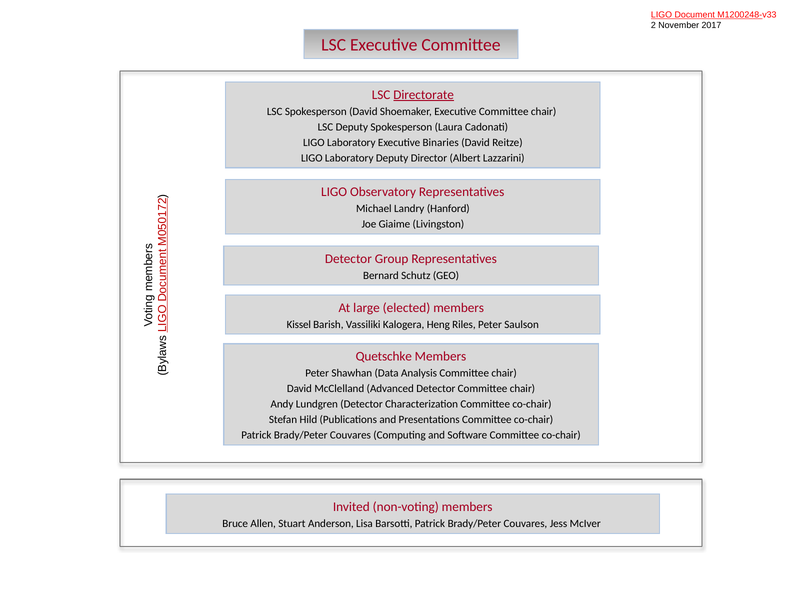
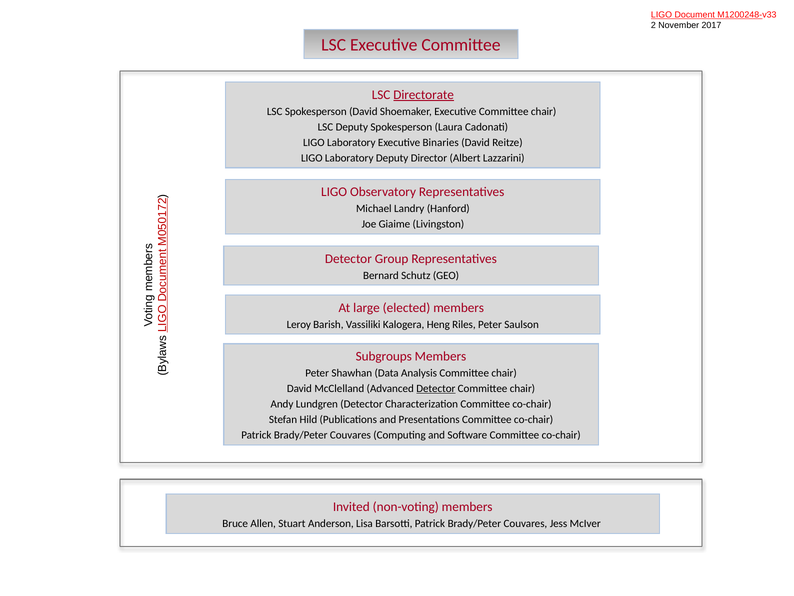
Kissel: Kissel -> Leroy (299, 324)
Quetschke: Quetschke -> Subgroups (384, 356)
Detector underline: none -> present (436, 388)
